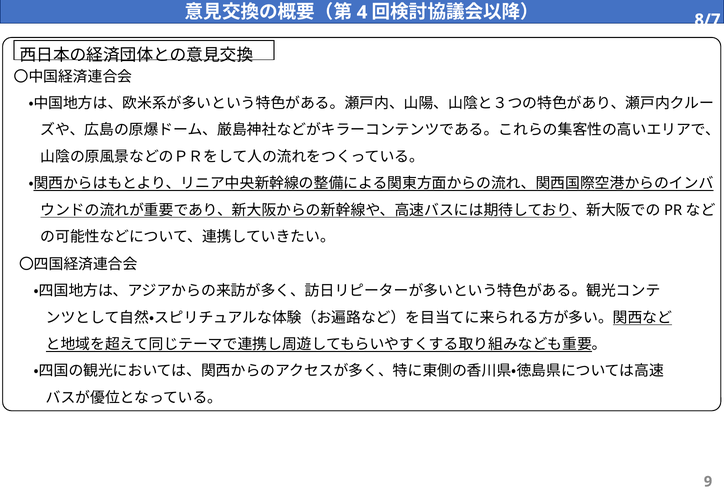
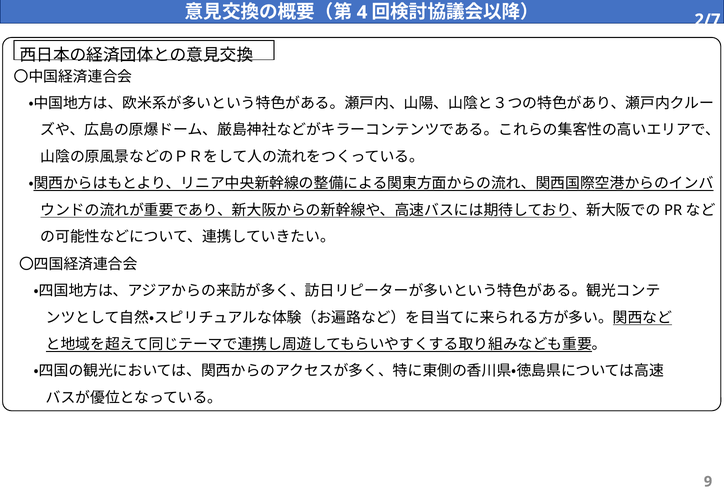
8/7: 8/7 -> 2/7 (707, 20)
